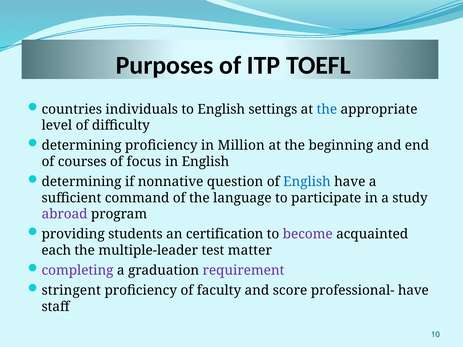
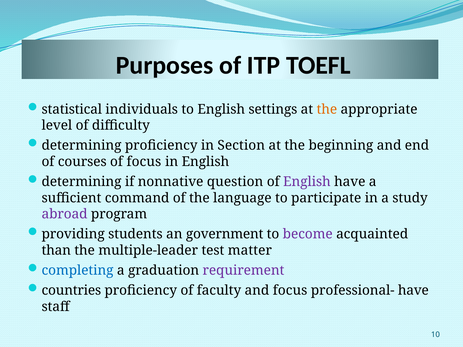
countries: countries -> statistical (72, 109)
the colour: blue -> orange (327, 109)
Million: Million -> Section (241, 146)
English colour: blue -> purple (307, 182)
certification: certification -> government (225, 234)
each: each -> than (56, 251)
completing colour: purple -> blue (78, 271)
stringent: stringent -> countries (71, 291)
and score: score -> focus (290, 291)
